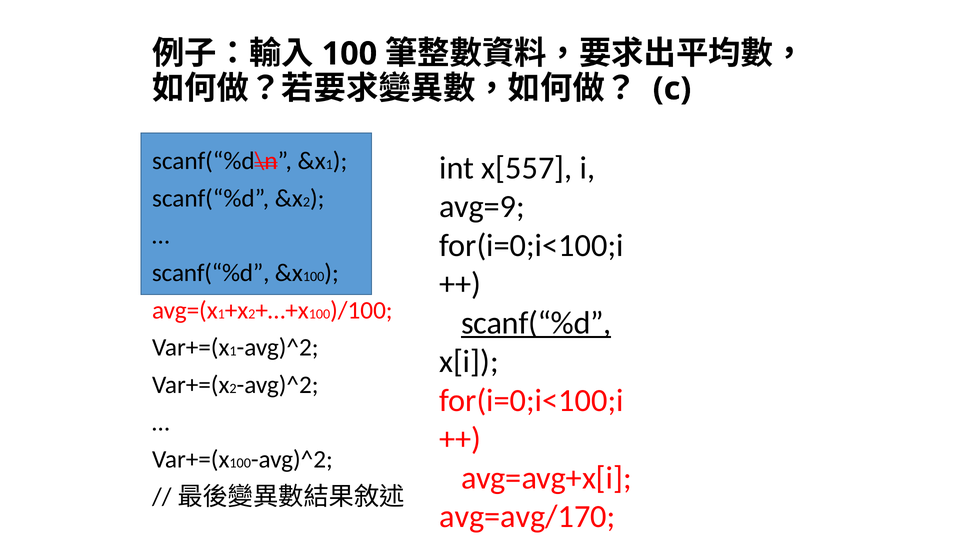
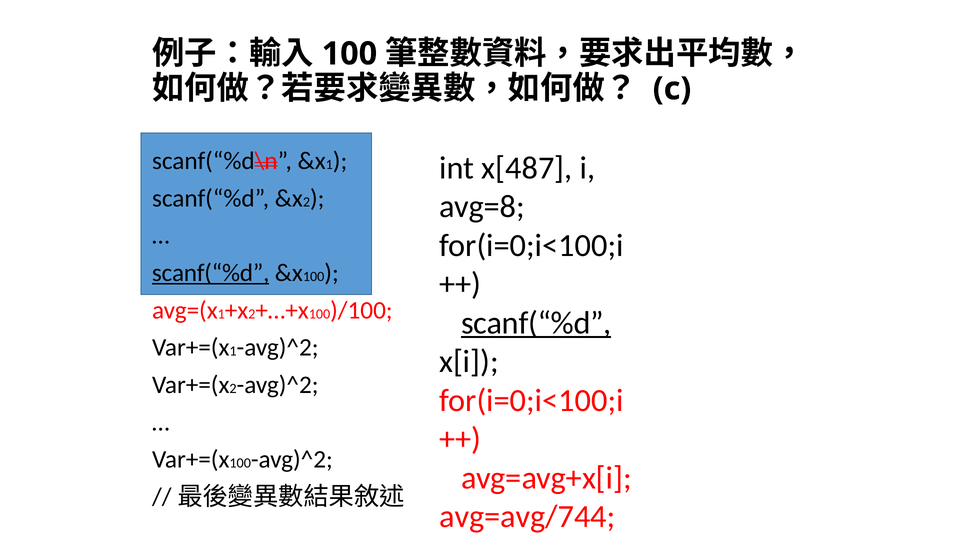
x[557: x[557 -> x[487 (527, 168)
avg=9: avg=9 -> avg=8 (482, 207)
scanf(“%d underline: none -> present (211, 273)
avg=avg/170: avg=avg/170 -> avg=avg/744 (527, 517)
